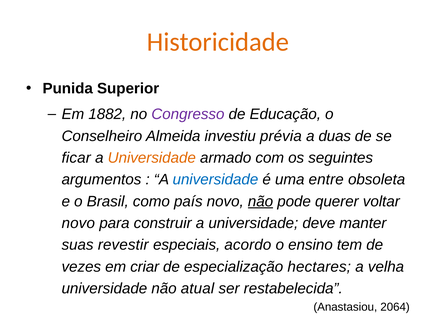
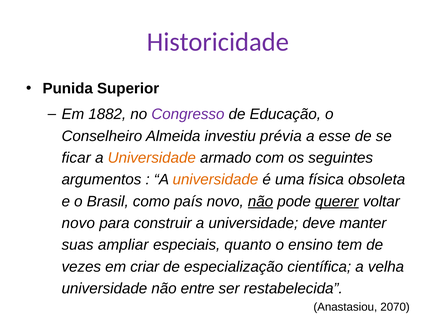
Historicidade colour: orange -> purple (218, 42)
duas: duas -> esse (335, 136)
universidade colour: blue -> orange (215, 180)
entre: entre -> física (326, 180)
querer underline: none -> present (337, 201)
revestir: revestir -> ampliar (123, 245)
acordo: acordo -> quanto (248, 245)
hectares: hectares -> científica (319, 267)
atual: atual -> entre (198, 289)
2064: 2064 -> 2070 (395, 307)
